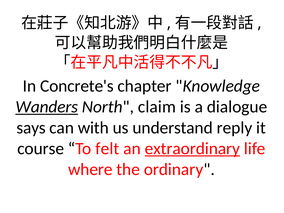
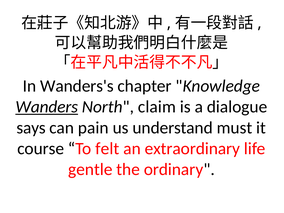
Concrete's: Concrete's -> Wanders's (77, 86)
with: with -> pain (93, 128)
reply: reply -> must (234, 128)
extraordinary underline: present -> none (192, 148)
where: where -> gentle (90, 169)
